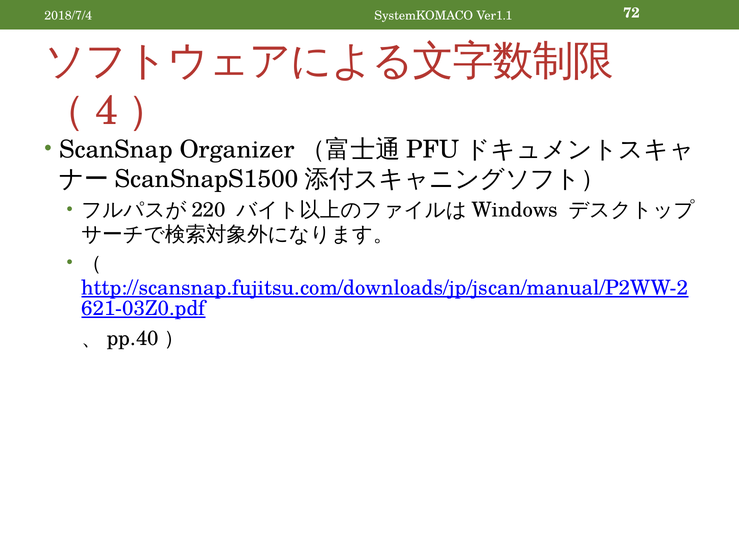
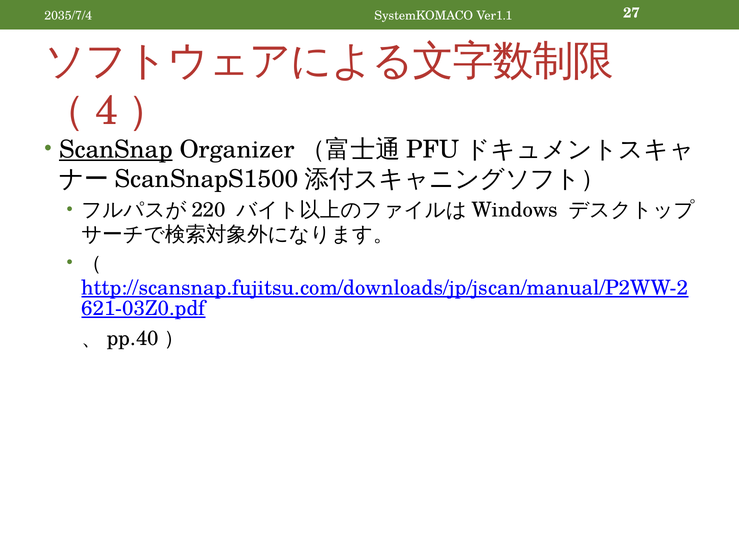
2018/7/4: 2018/7/4 -> 2035/7/4 (68, 16)
72: 72 -> 27 (631, 13)
ScanSnap underline: none -> present (116, 150)
